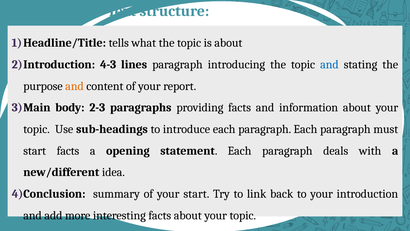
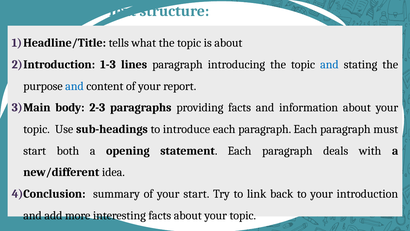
4-3: 4-3 -> 1-3 (108, 64)
and colour: orange -> blue (74, 86)
start facts: facts -> both (68, 151)
